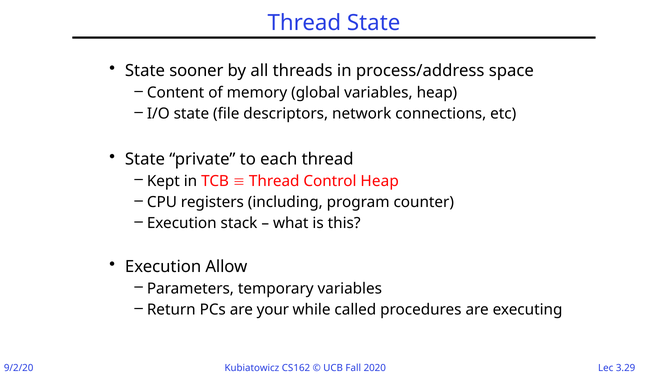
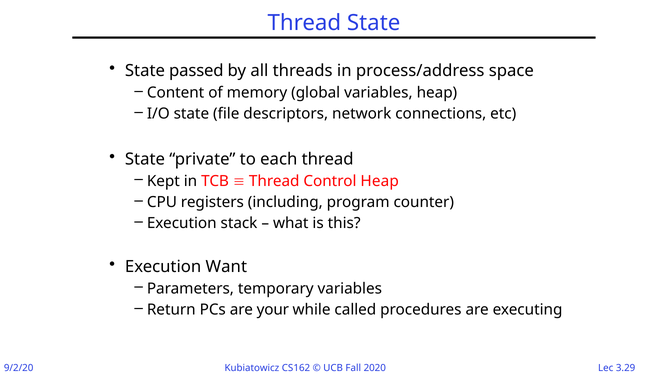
sooner: sooner -> passed (196, 71)
Allow: Allow -> Want (226, 267)
